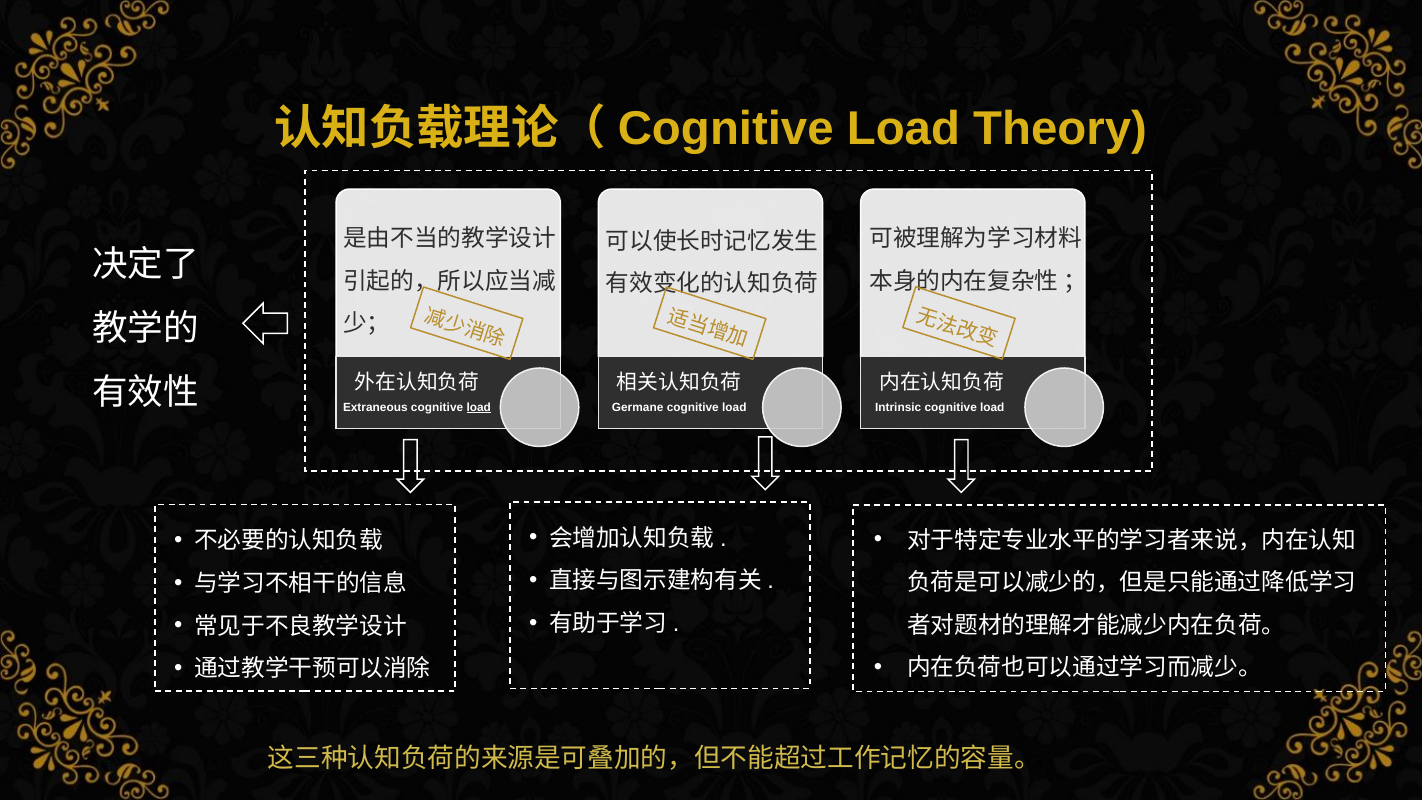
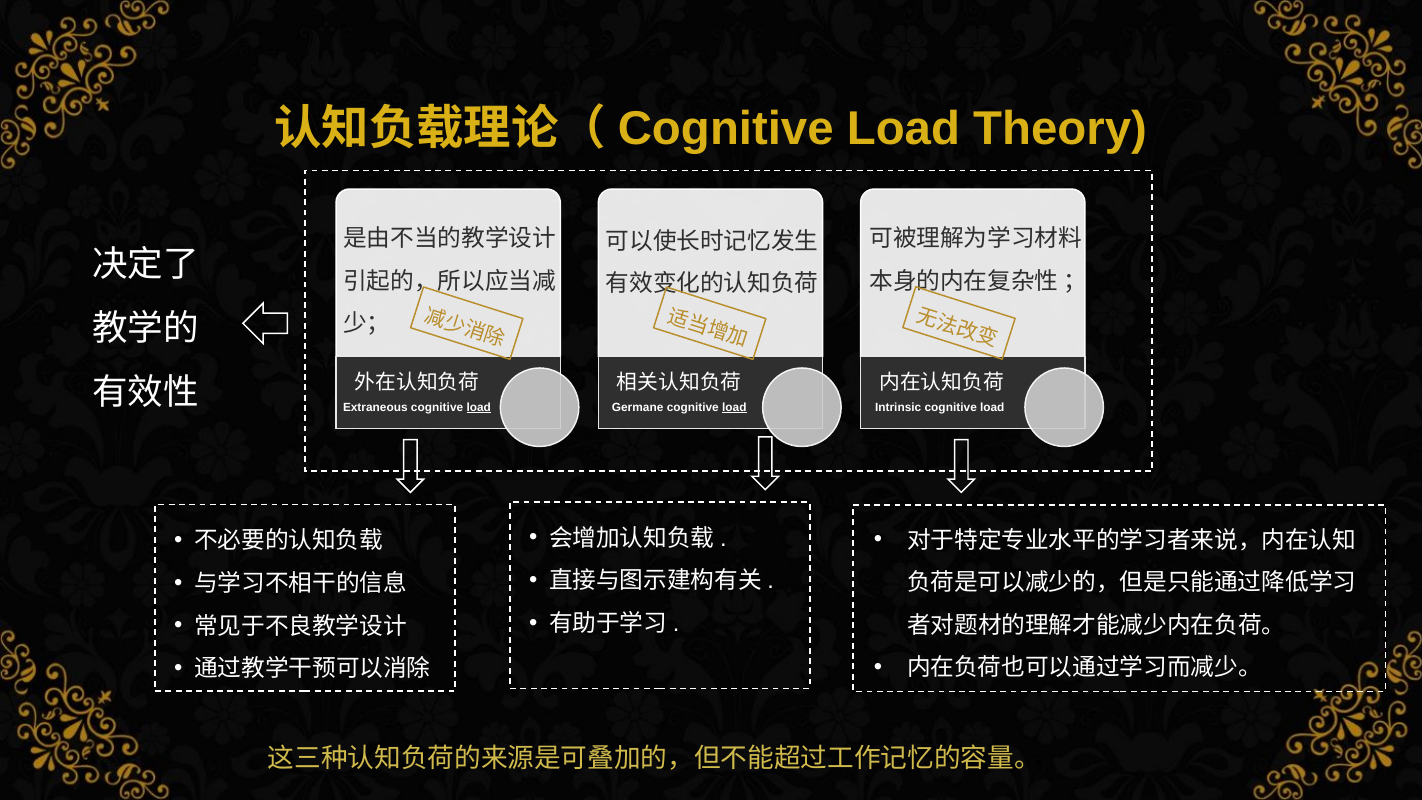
load underline: none -> present (734, 407)
